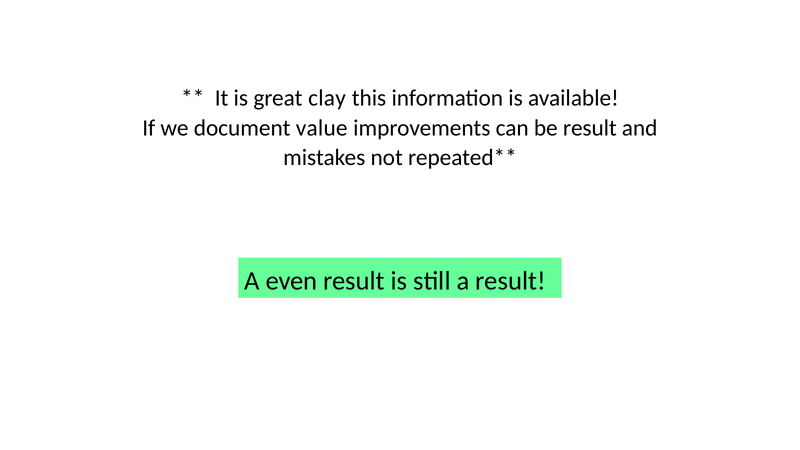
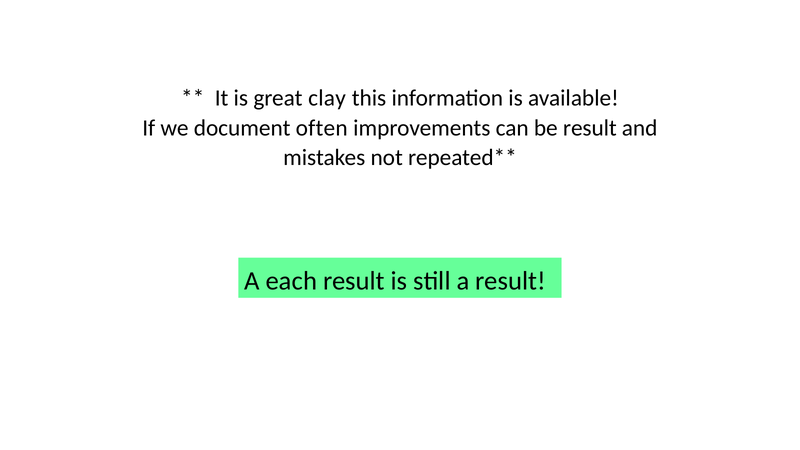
value: value -> often (322, 128)
even: even -> each (291, 281)
